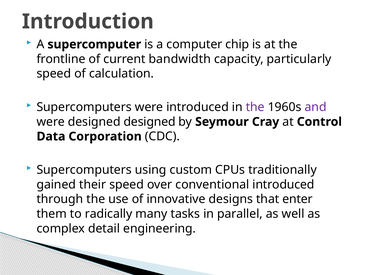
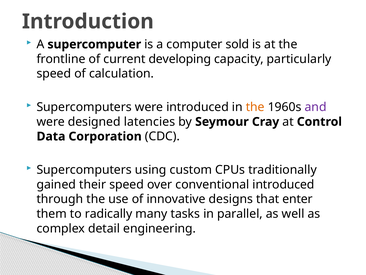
chip: chip -> sold (237, 44)
bandwidth: bandwidth -> developing (180, 59)
the colour: purple -> orange (255, 107)
designed designed: designed -> latencies (149, 122)
